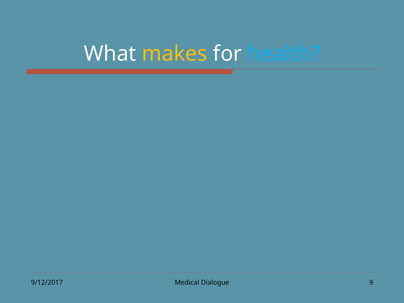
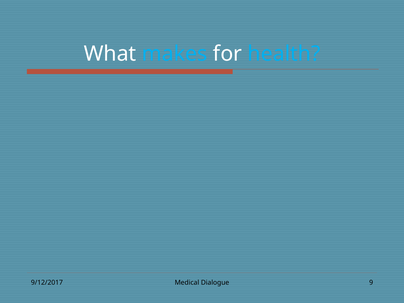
makes colour: yellow -> light blue (175, 54)
